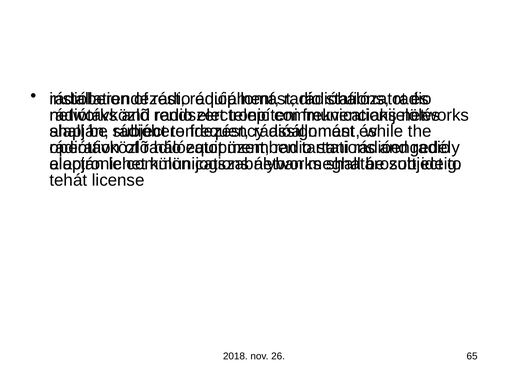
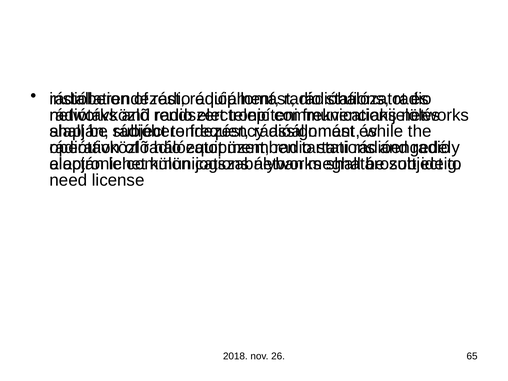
tehát: tehát -> need (68, 180)
